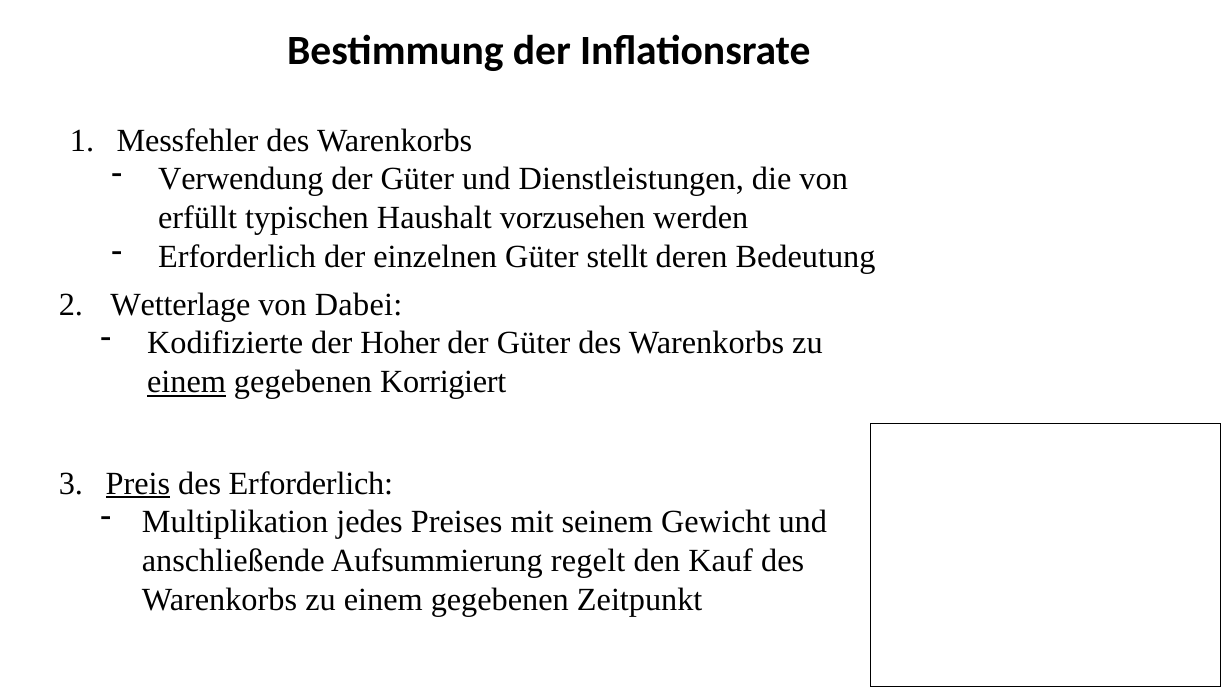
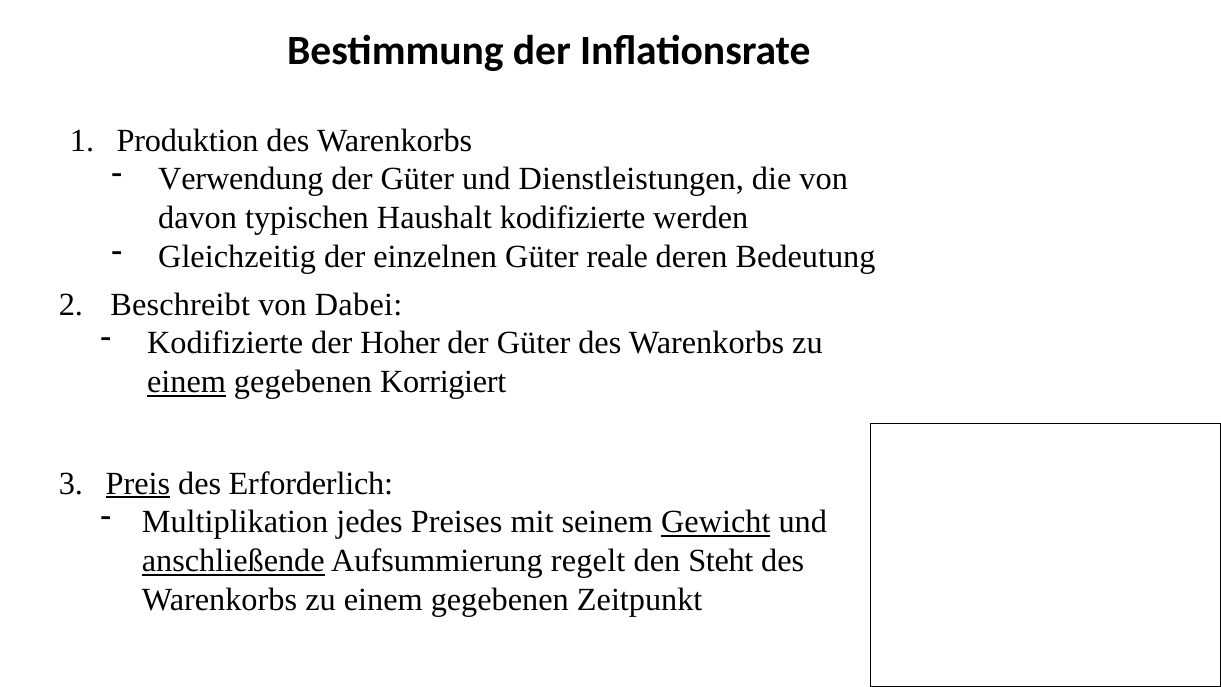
Messfehler: Messfehler -> Produktion (188, 140)
erfüllt: erfüllt -> davon (198, 218)
Haushalt vorzusehen: vorzusehen -> kodifizierte (573, 218)
Erforderlich: Erforderlich -> Gleichzeitig (237, 257)
stellt: stellt -> reale (617, 257)
Wetterlage: Wetterlage -> Beschreibt (180, 304)
Gewicht underline: none -> present (716, 522)
anschließende underline: none -> present (233, 561)
Kauf: Kauf -> Steht (721, 561)
